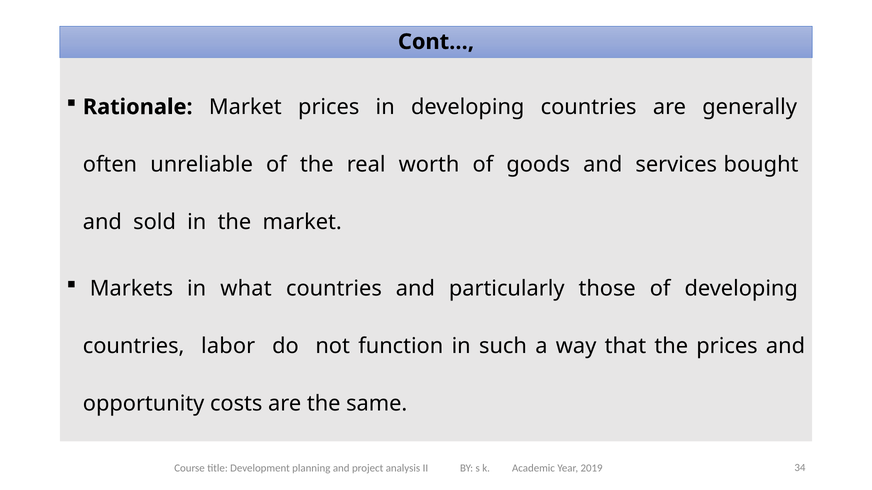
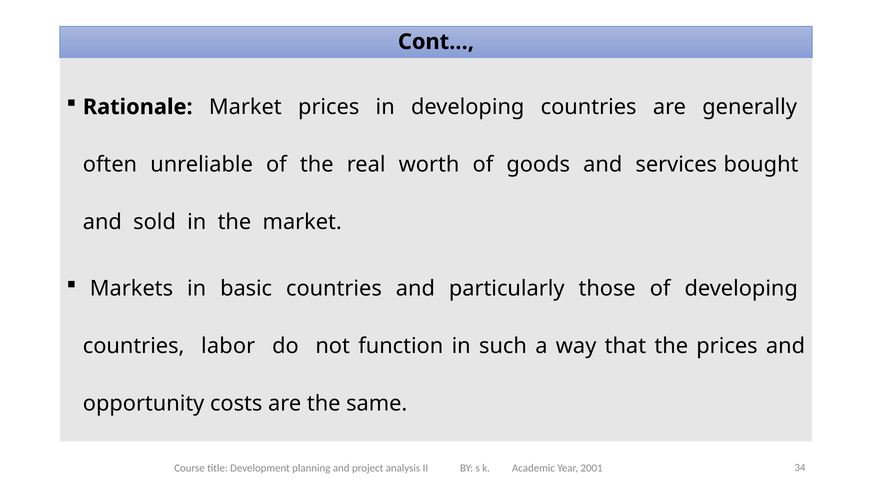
what: what -> basic (246, 289)
2019: 2019 -> 2001 (592, 468)
